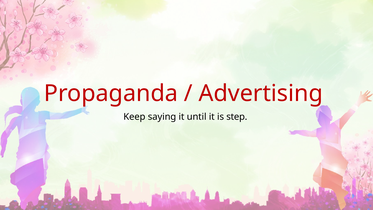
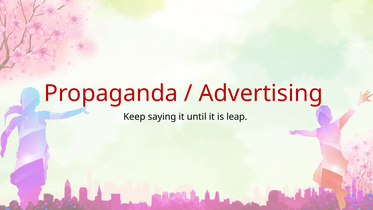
step: step -> leap (237, 117)
